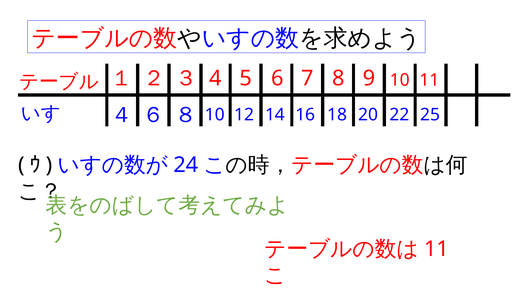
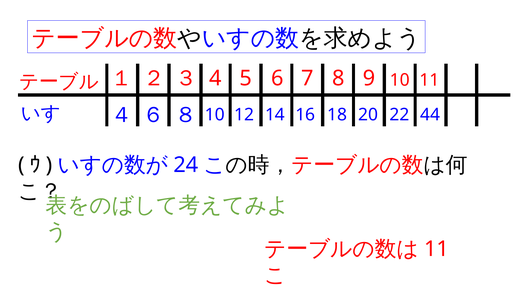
25: 25 -> 44 (430, 115)
